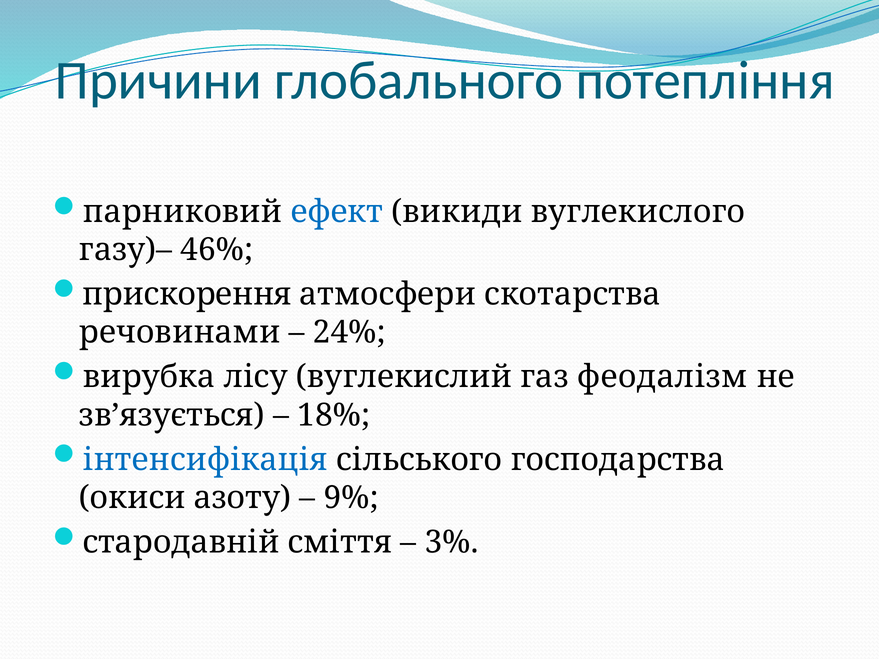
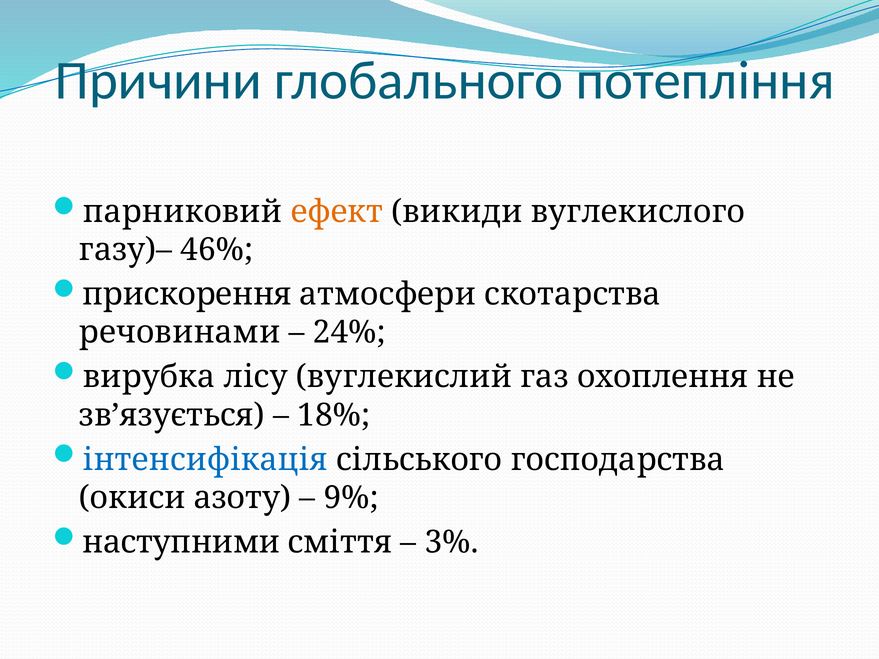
ефект colour: blue -> orange (337, 212)
феодалізм: феодалізм -> охоплення (663, 377)
стародавній: стародавній -> наступними (181, 542)
